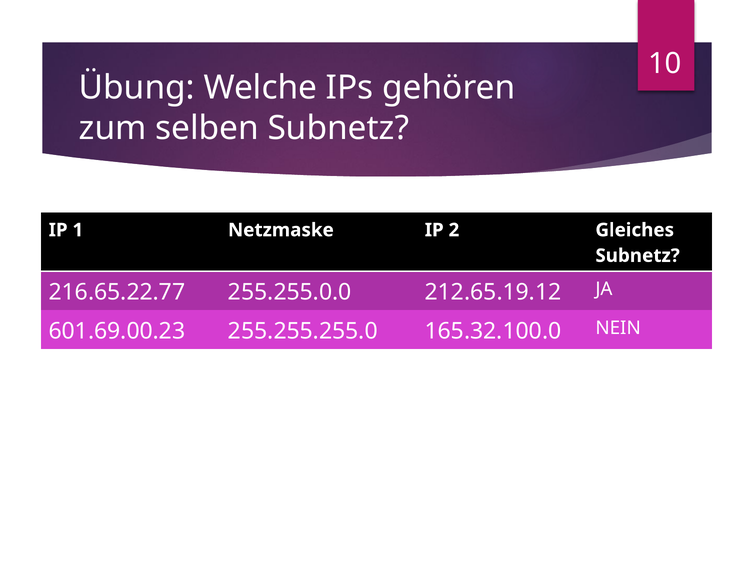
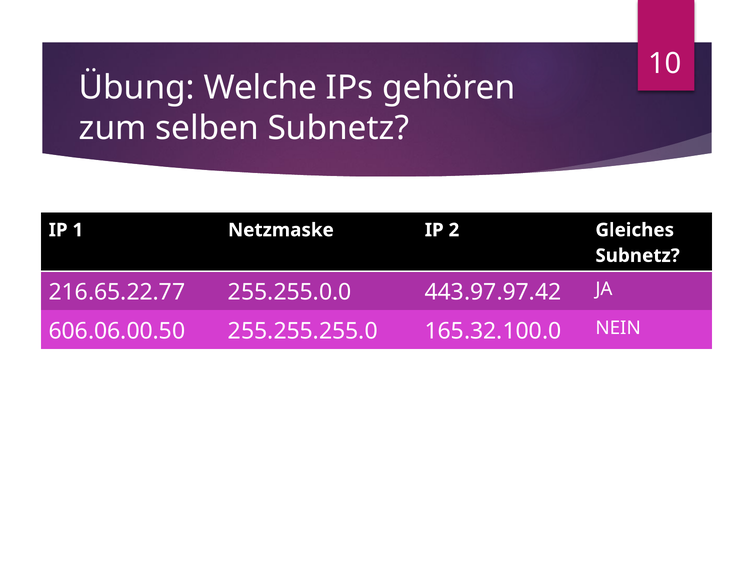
212.65.19.12: 212.65.19.12 -> 443.97.97.42 (493, 292)
601.69.00.23: 601.69.00.23 -> 606.06.00.50 (117, 331)
